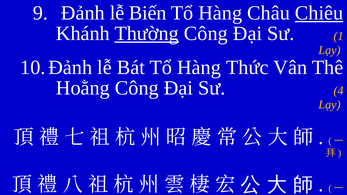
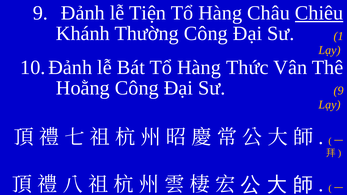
Biến: Biến -> Tiện (148, 13)
Thường underline: present -> none (147, 34)
Sư 4: 4 -> 9 (339, 91)
